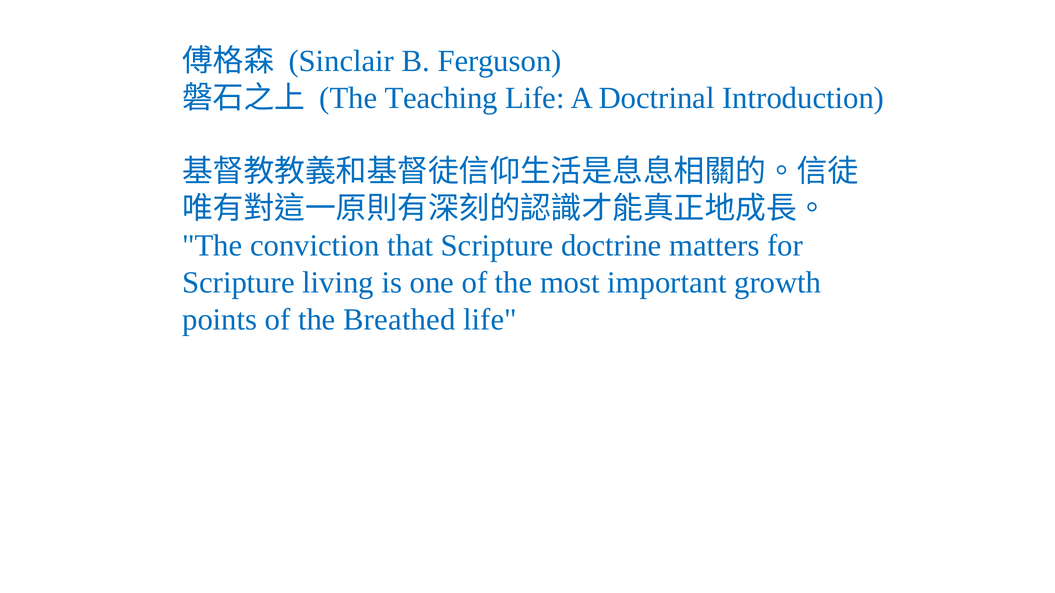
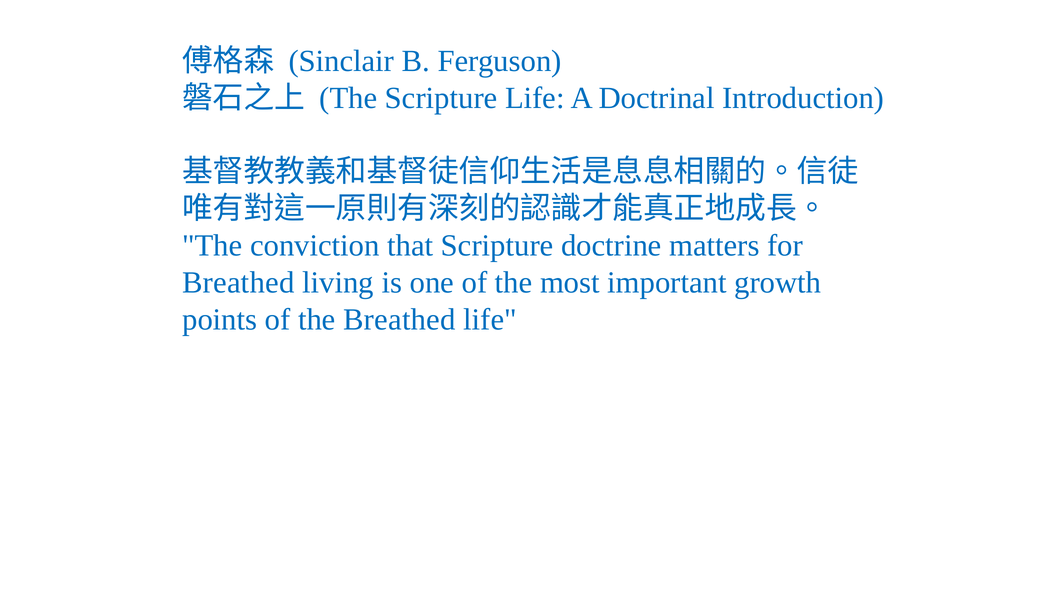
The Teaching: Teaching -> Scripture (441, 98)
Scripture: Scripture -> Breathed (238, 283)
